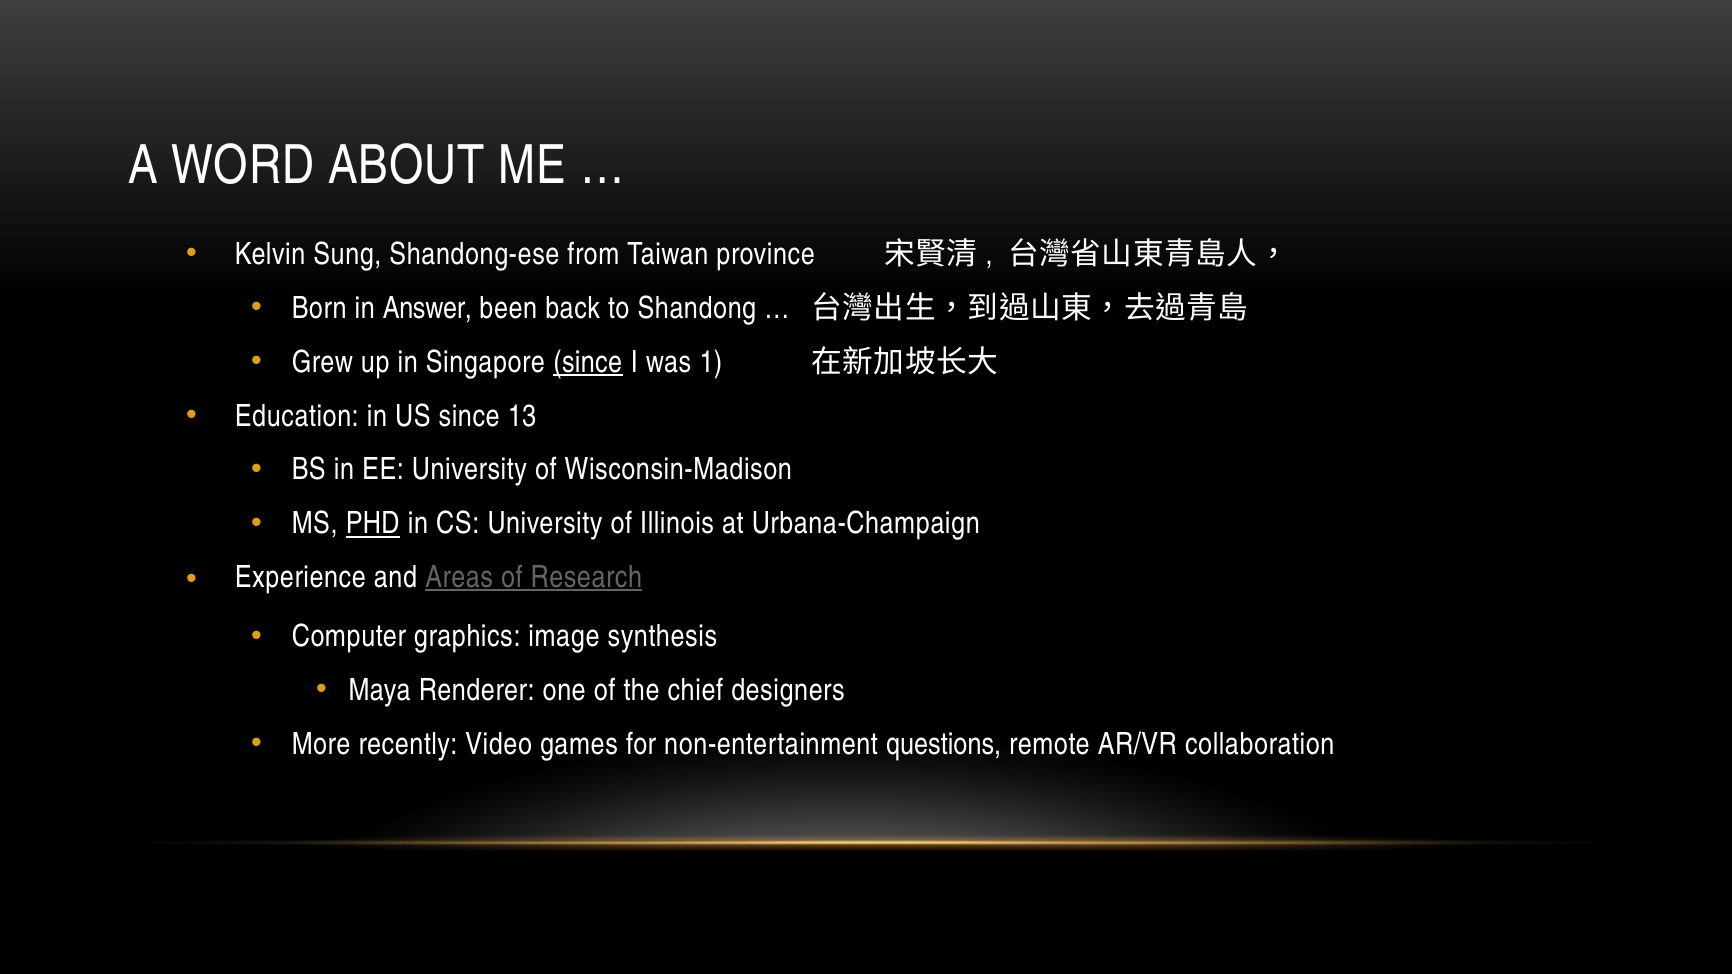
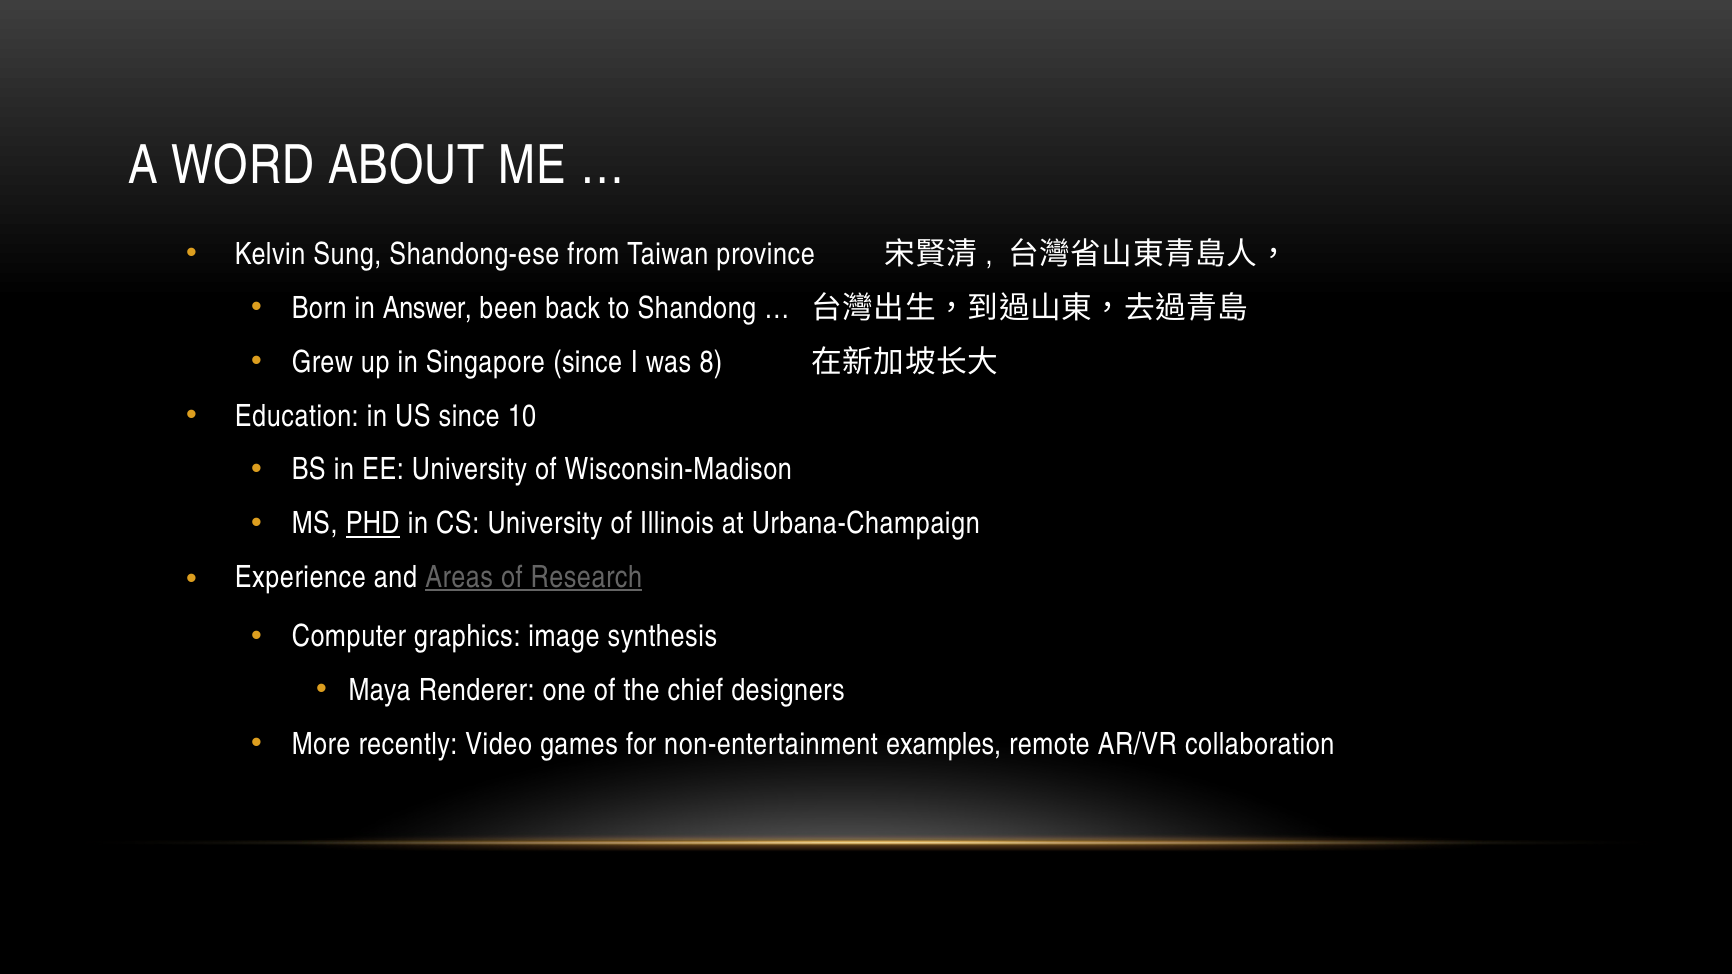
since underline: present -> none (588, 362)
1: 1 -> 8 (711, 362)
13: 13 -> 10 (522, 416)
questions: questions -> examples (944, 744)
